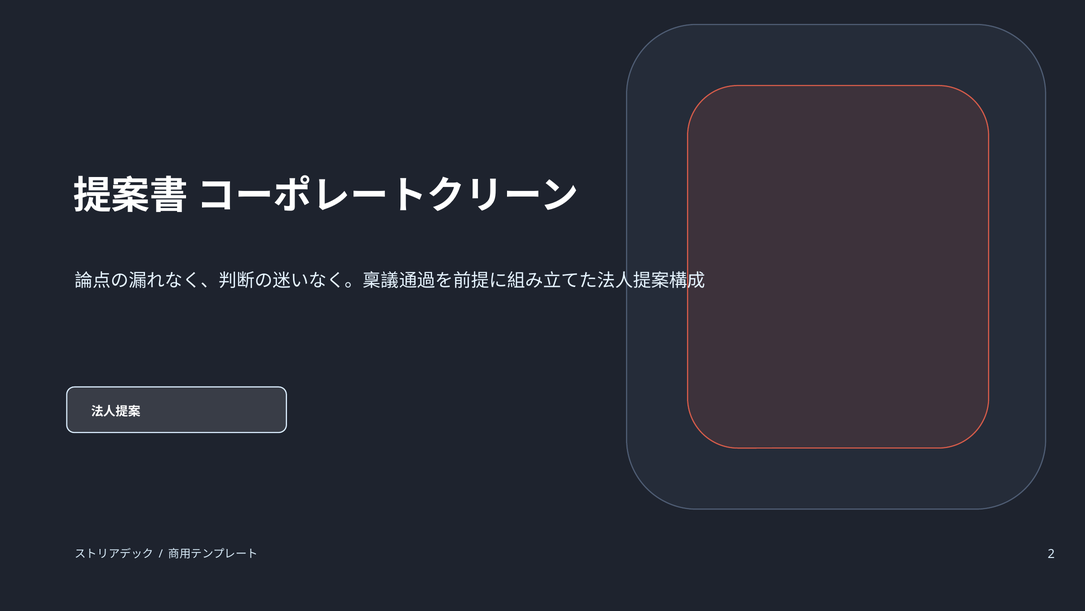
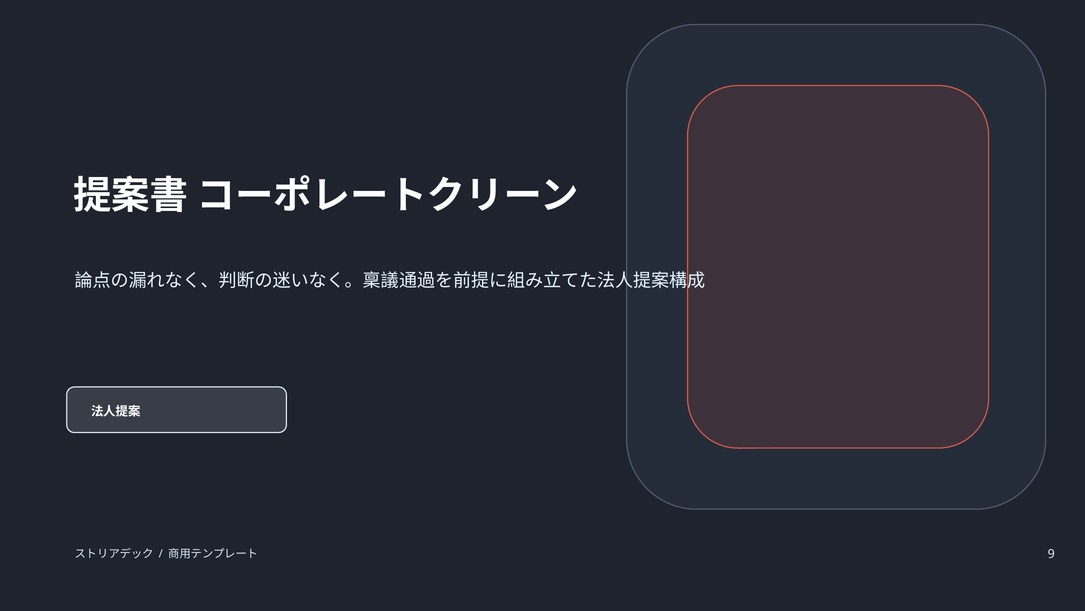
2: 2 -> 9 (1051, 553)
